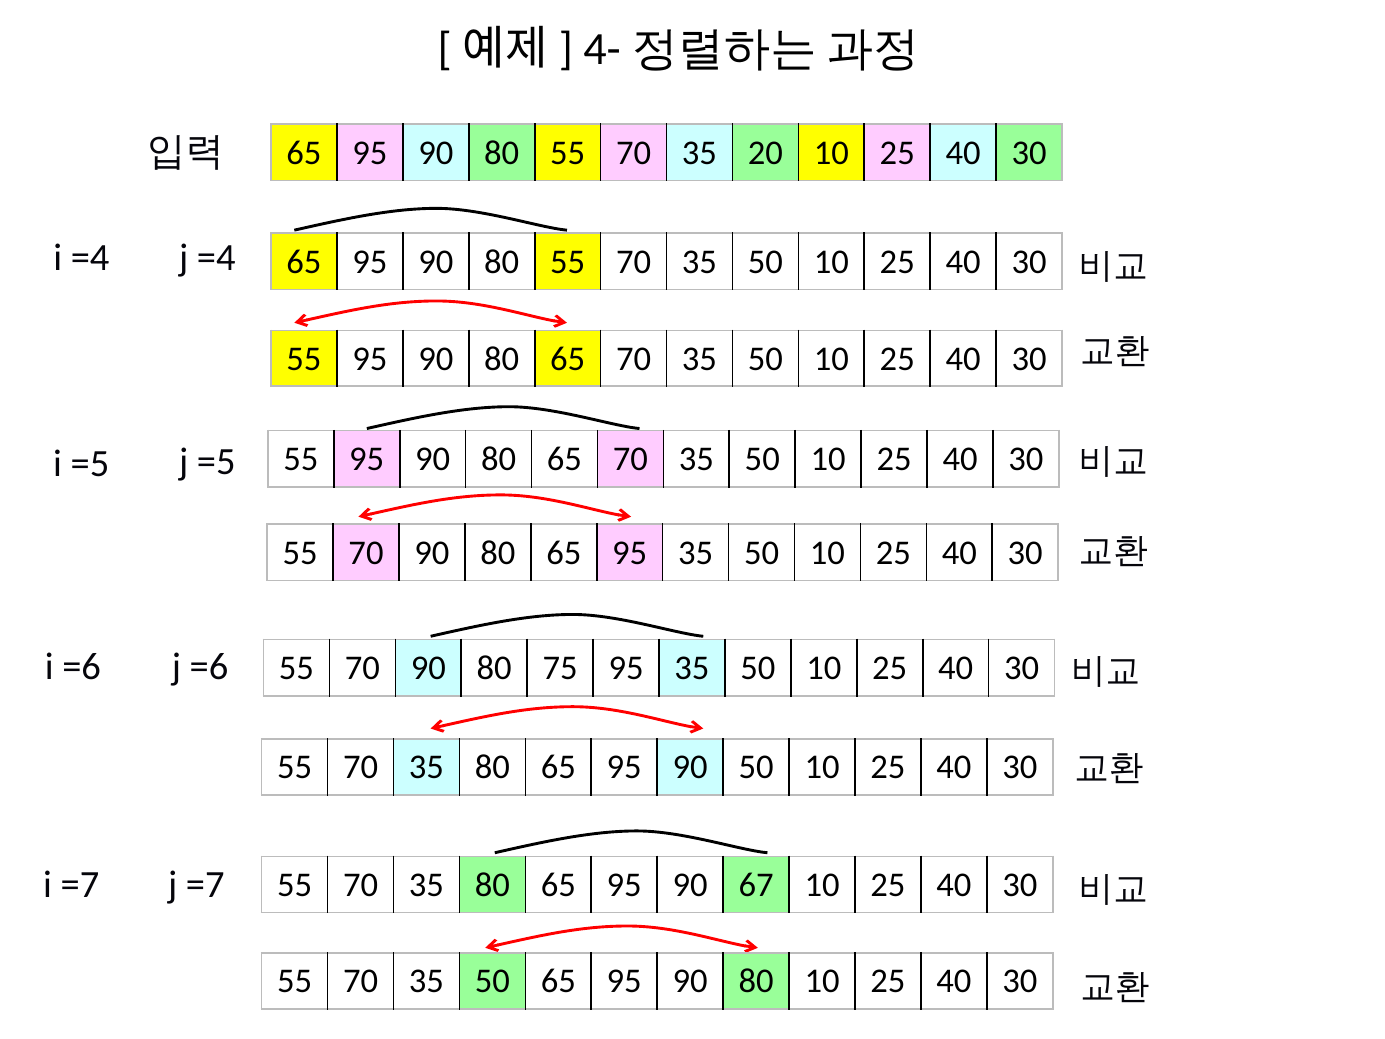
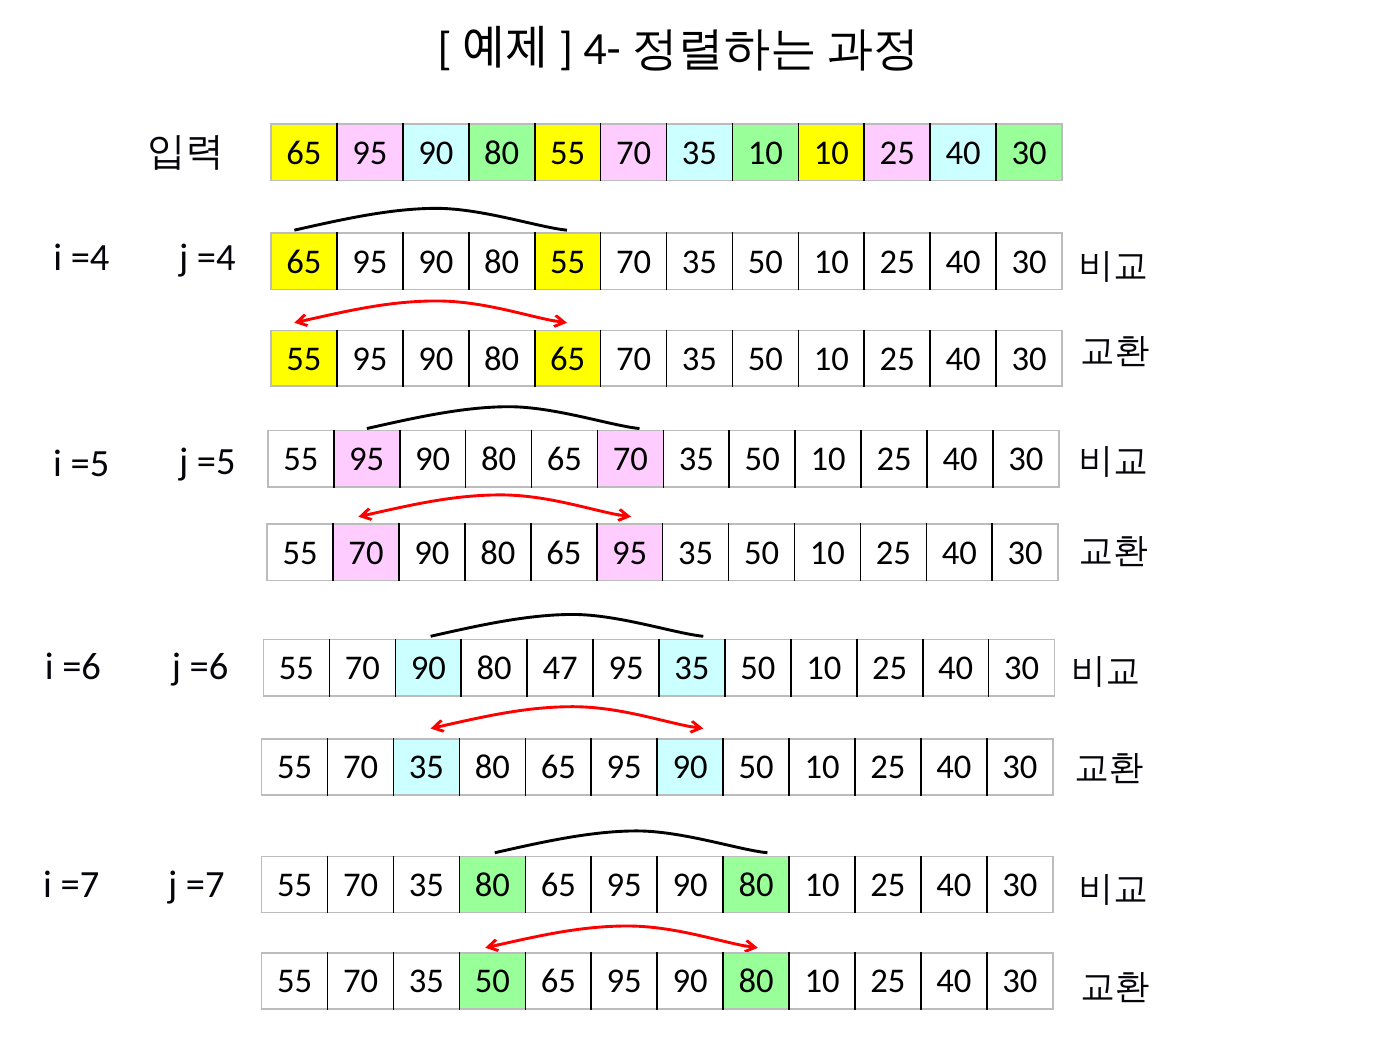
35 20: 20 -> 10 (765, 153)
75: 75 -> 47 (560, 668)
67: 67 -> 80 (756, 885)
